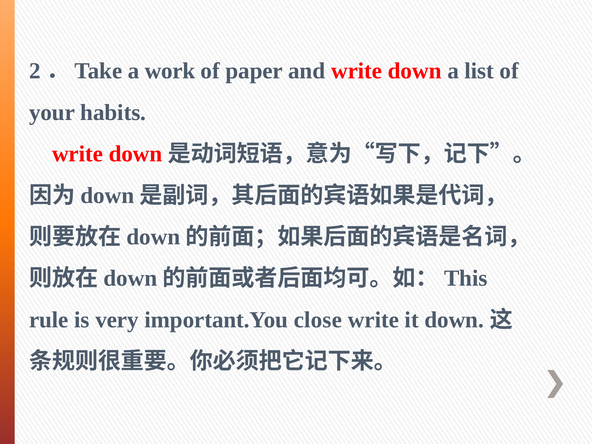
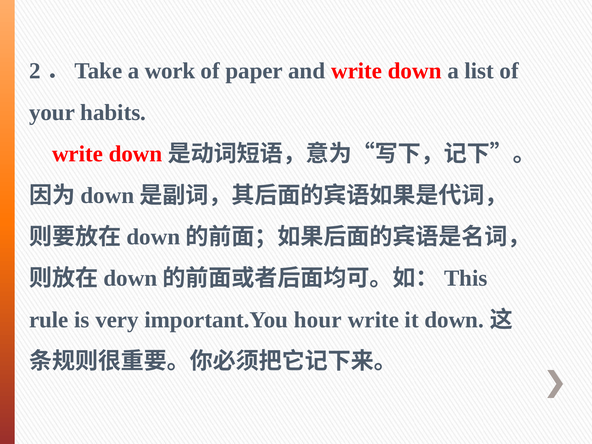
close: close -> hour (318, 320)
